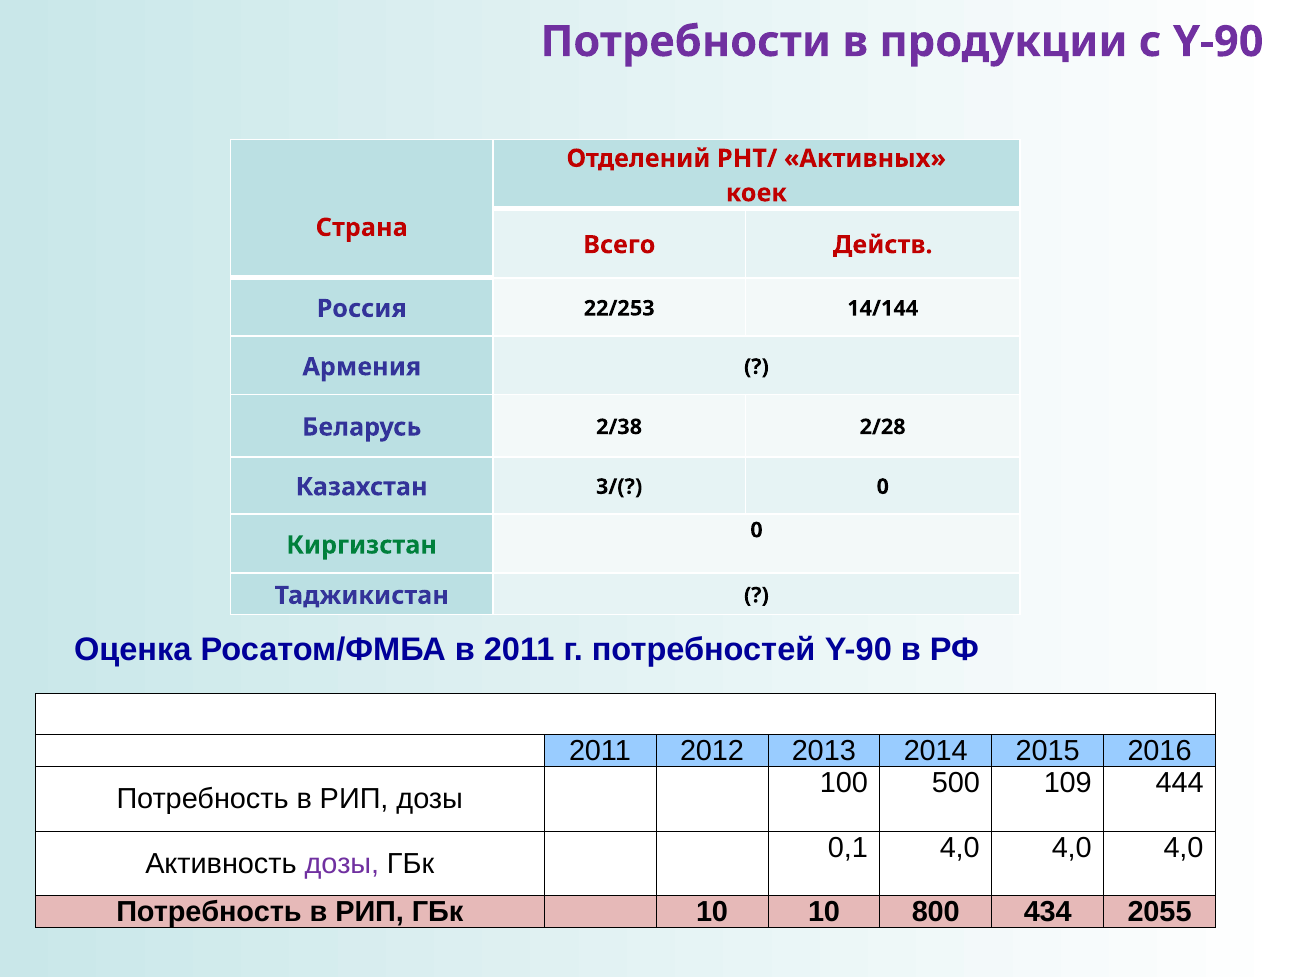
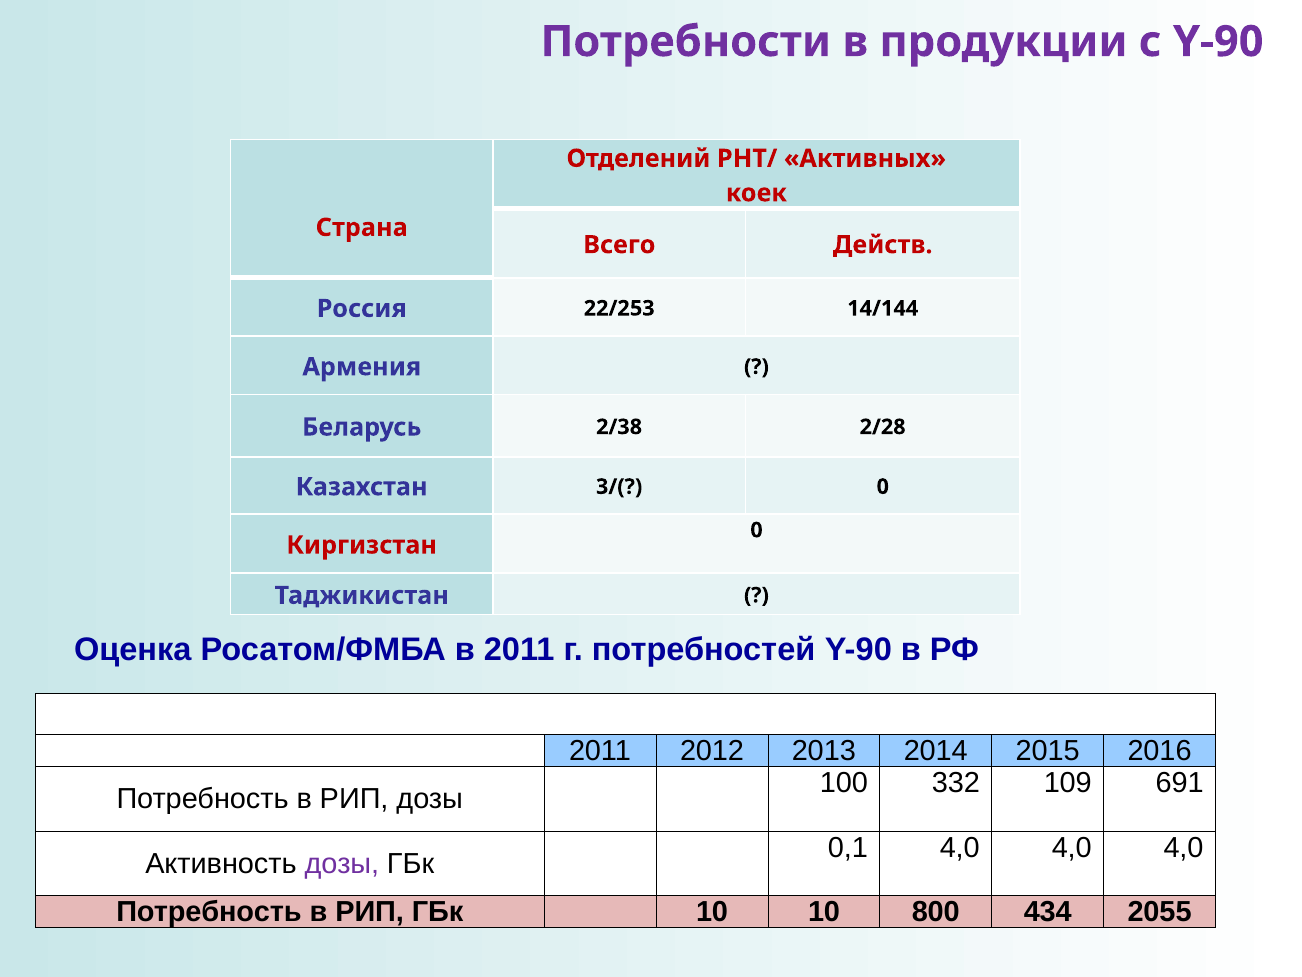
Киргизстан colour: green -> red (362, 545)
500: 500 -> 332 (956, 783)
444: 444 -> 691 (1180, 783)
